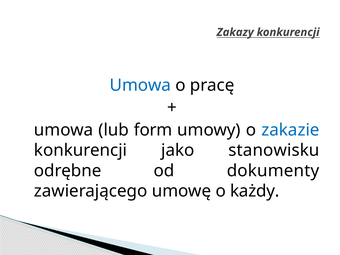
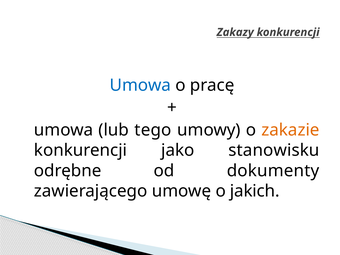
form: form -> tego (153, 130)
zakazie colour: blue -> orange (290, 130)
każdy: każdy -> jakich (255, 191)
